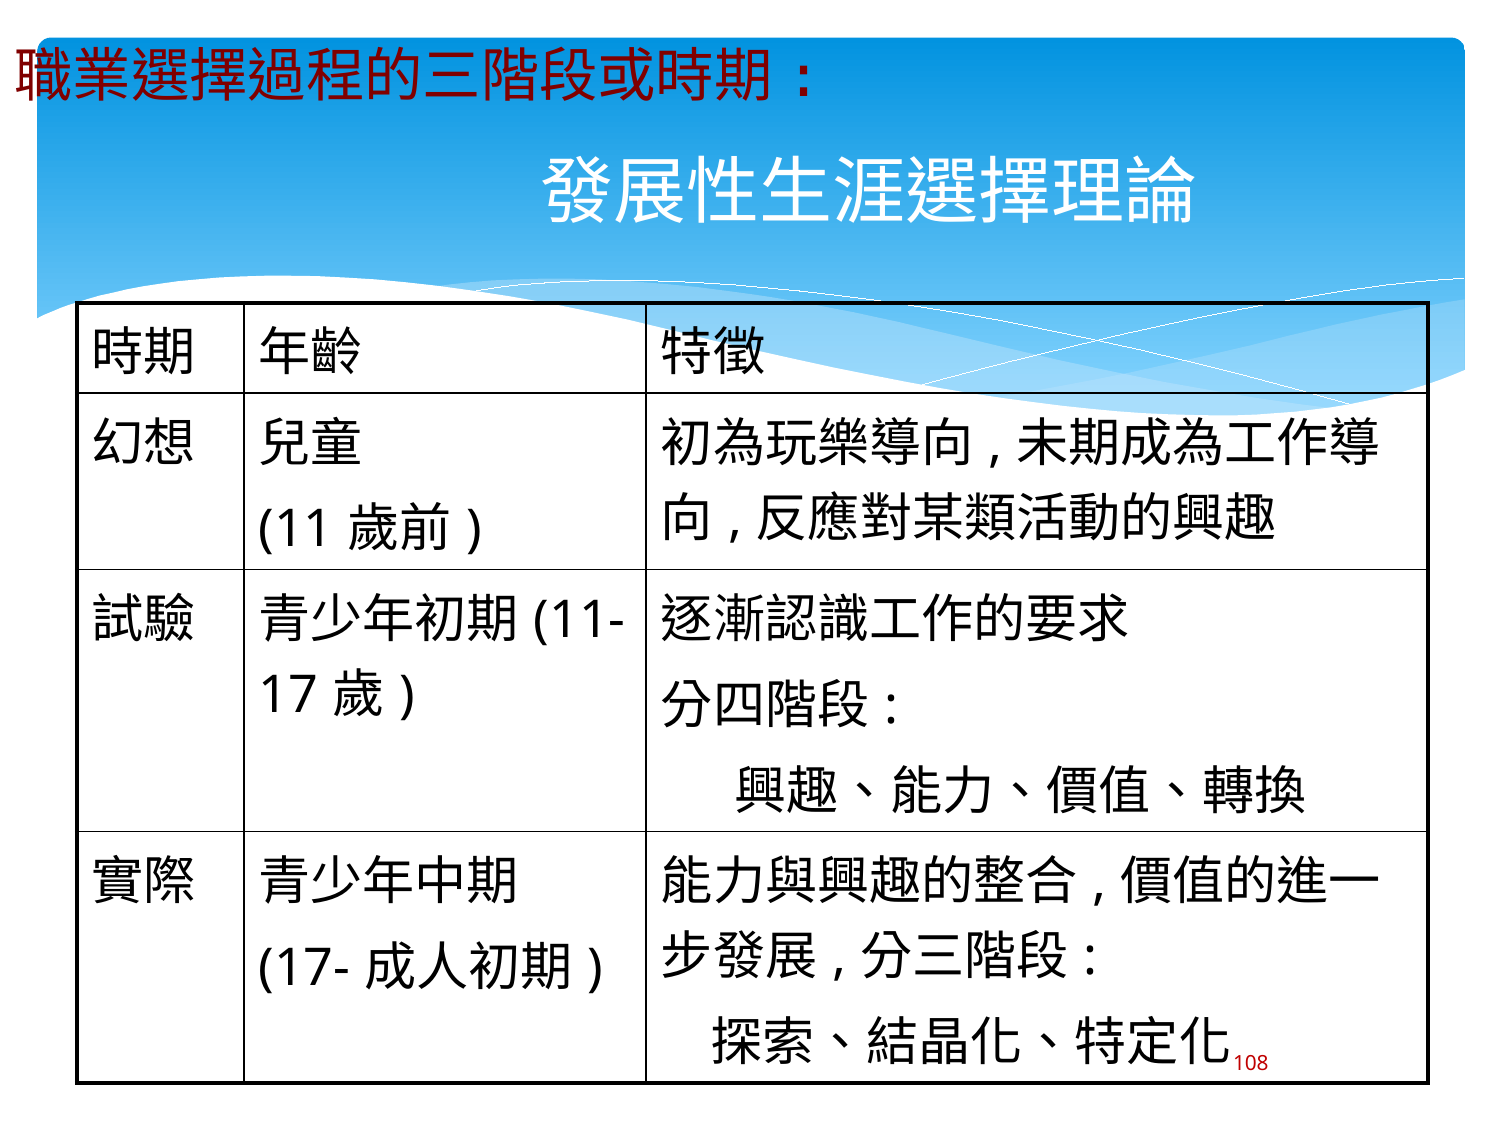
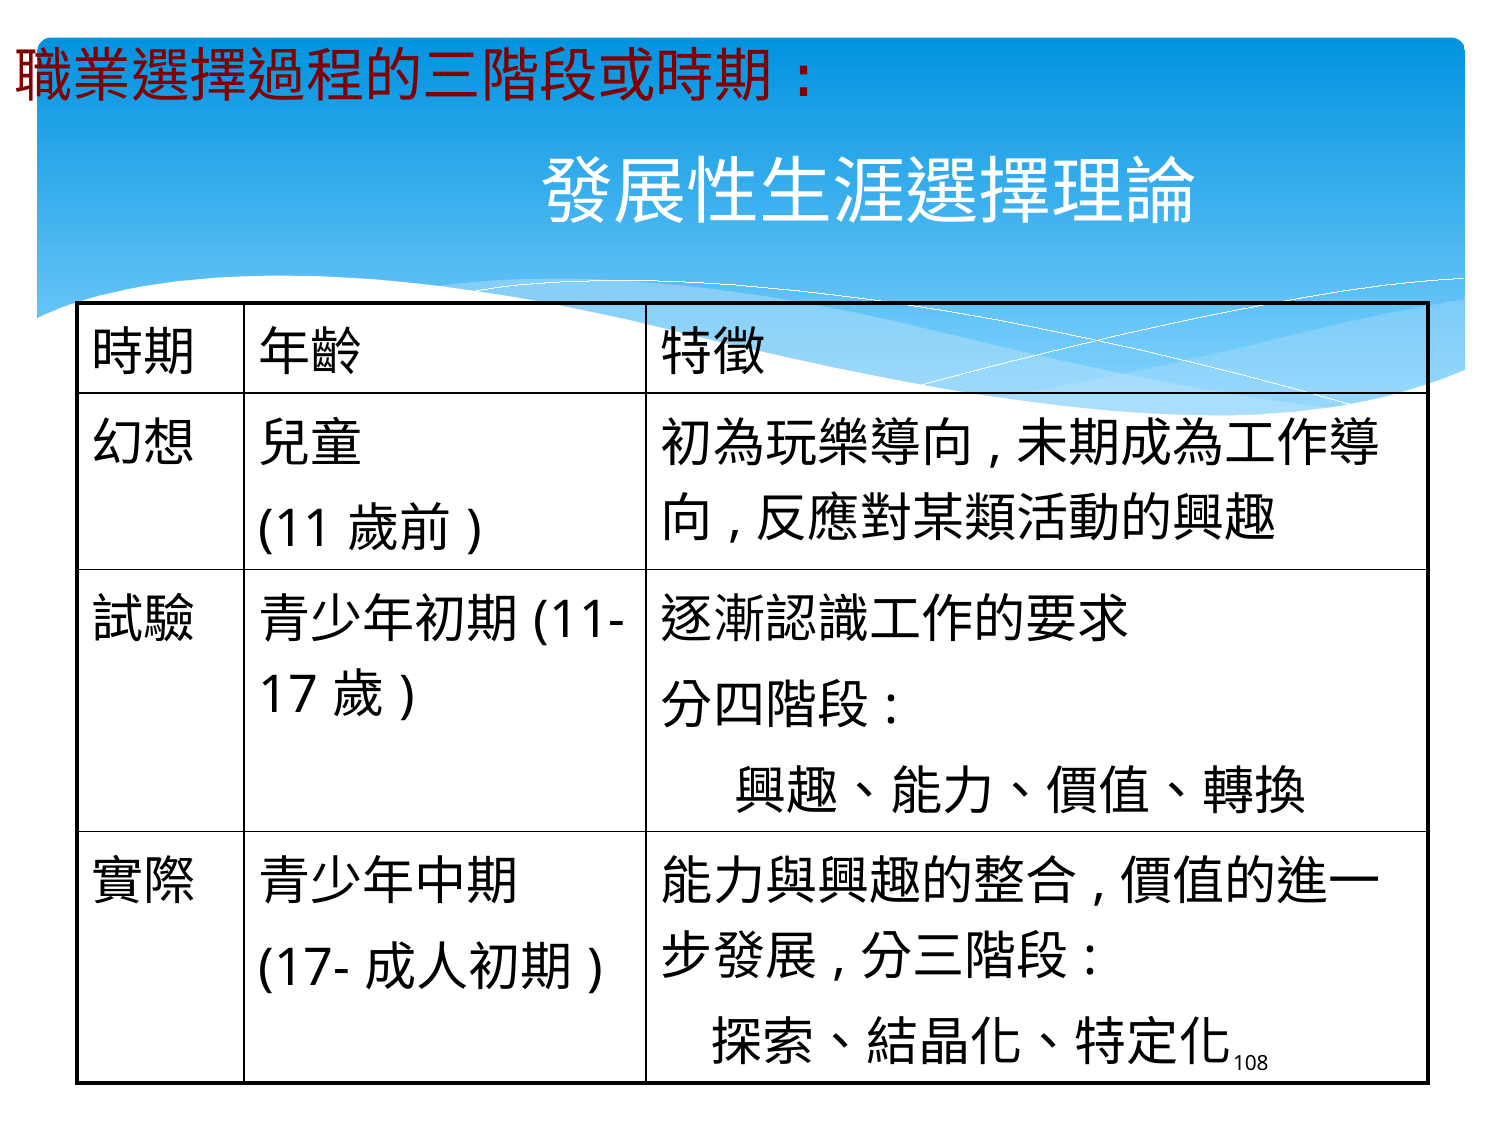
108 colour: red -> black (1251, 1063)
